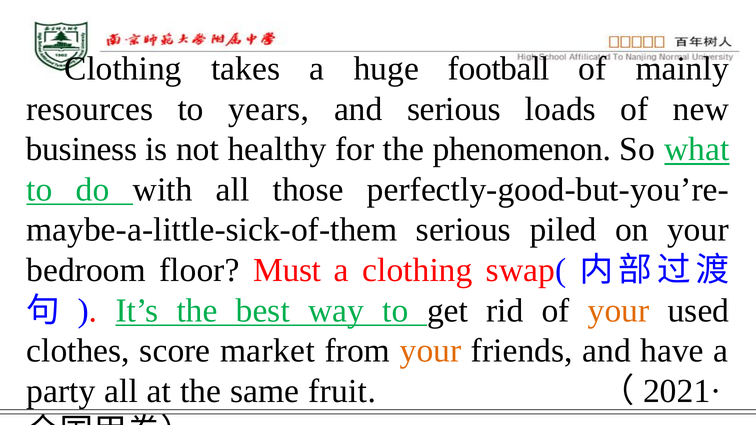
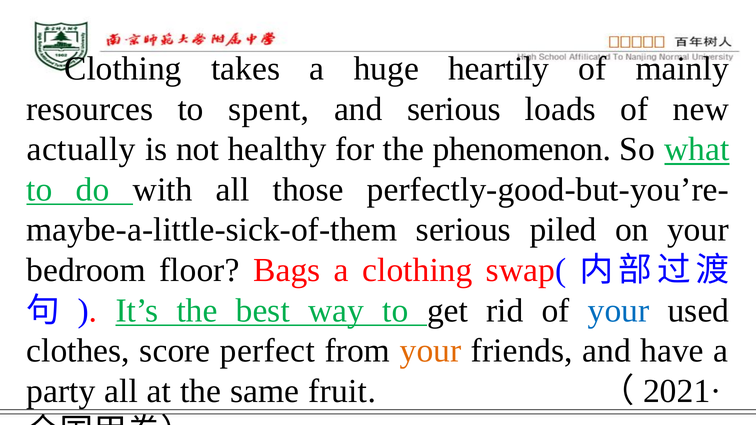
football: football -> heartily (499, 69)
years: years -> spent (269, 109)
business: business -> actually (81, 149)
Must: Must -> Bags (287, 270)
your colour: orange -> blue (619, 311)
market: market -> perfect (267, 351)
